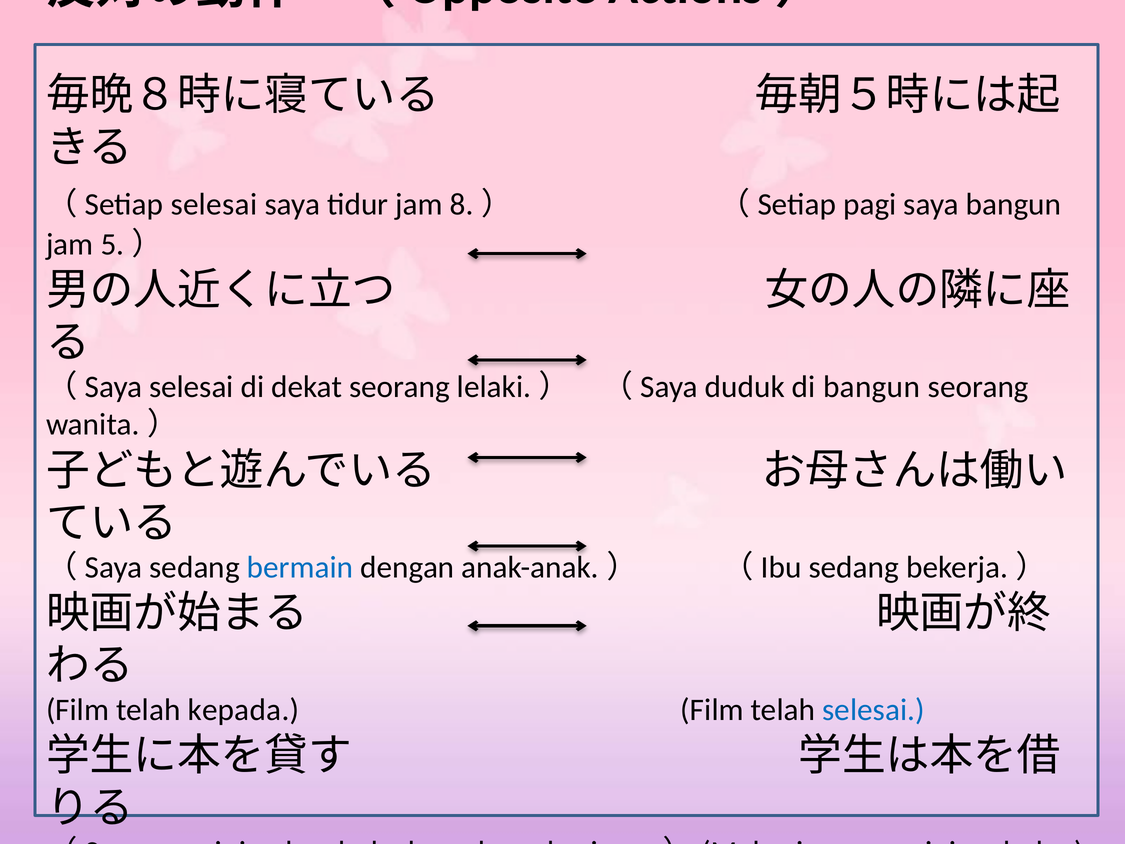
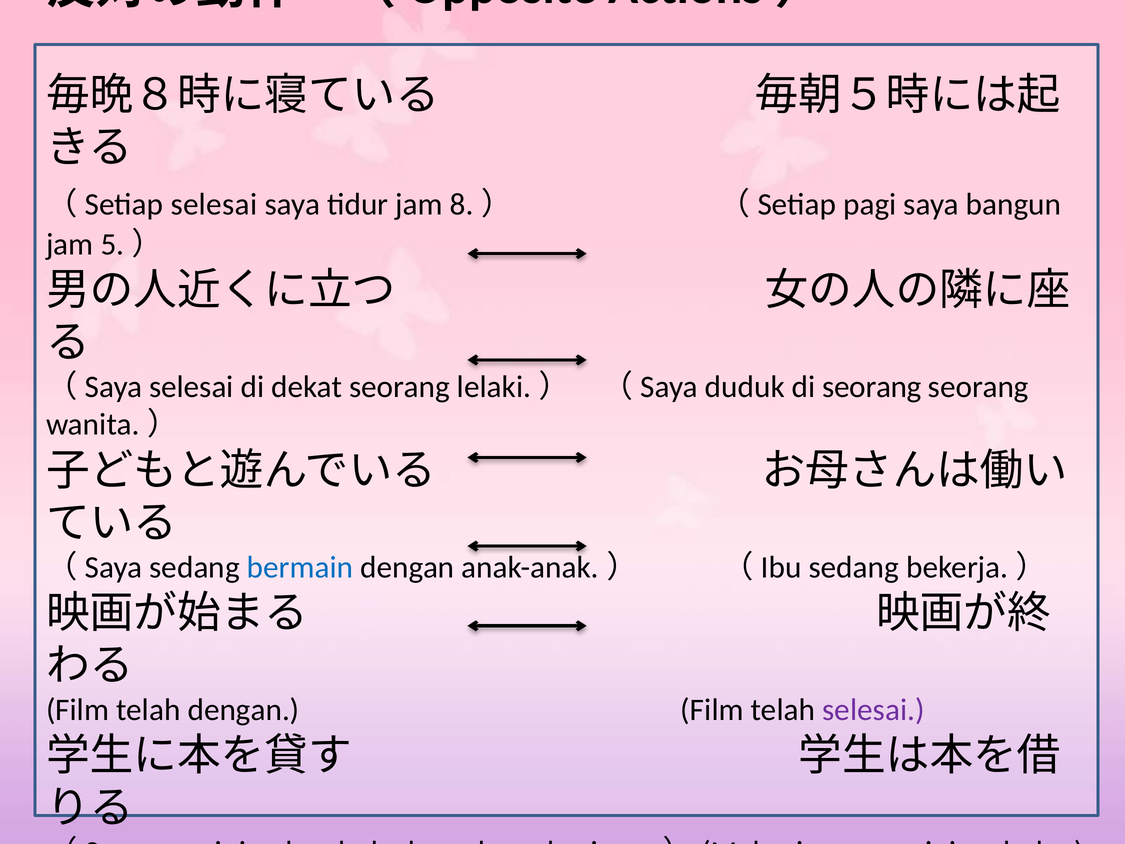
di bangun: bangun -> seorang (872, 387)
telah kepada: kepada -> dengan (244, 710)
selesai colour: blue -> purple (873, 710)
